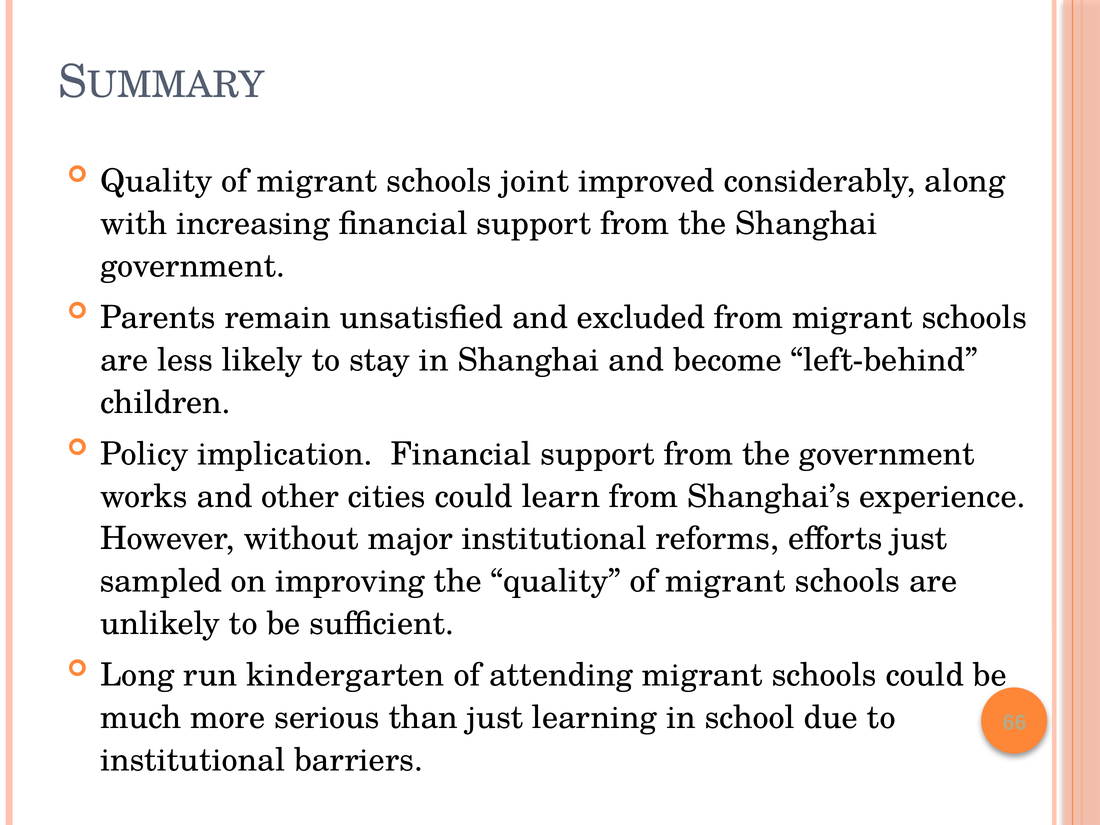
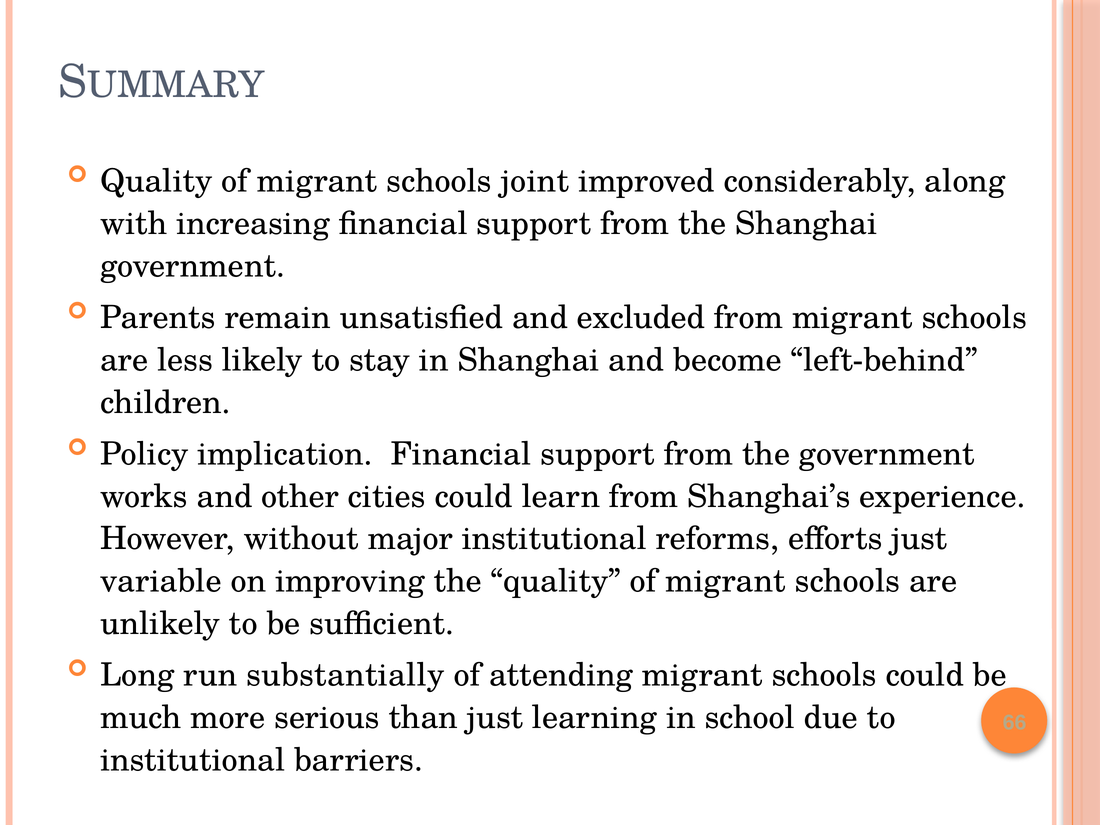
sampled: sampled -> variable (161, 581)
kindergarten: kindergarten -> substantially (345, 675)
